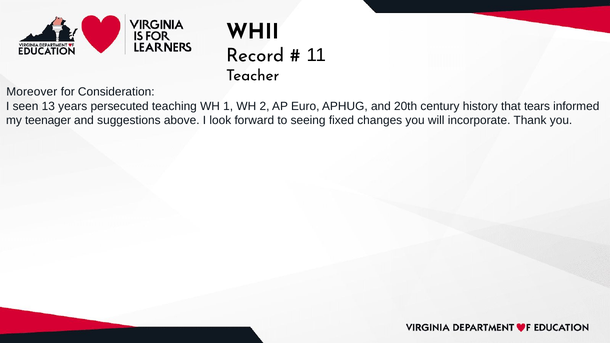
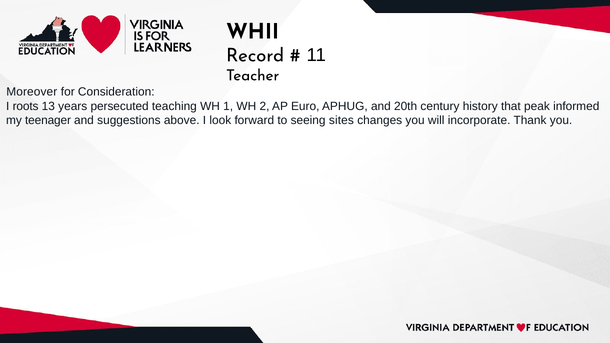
seen: seen -> roots (26, 106)
tears: tears -> peak (537, 106)
fixed: fixed -> sites (341, 120)
